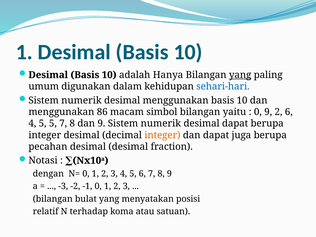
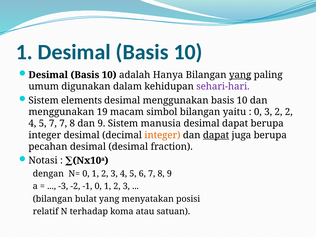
sehari-hari colour: blue -> purple (223, 87)
numerik: numerik -> elements (81, 100)
86: 86 -> 19 (102, 112)
0 9: 9 -> 3 (268, 112)
2 6: 6 -> 2 (289, 112)
5 5: 5 -> 7 (53, 124)
9 Sistem numerik: numerik -> manusia (161, 124)
dapat underline: none -> present (216, 135)
